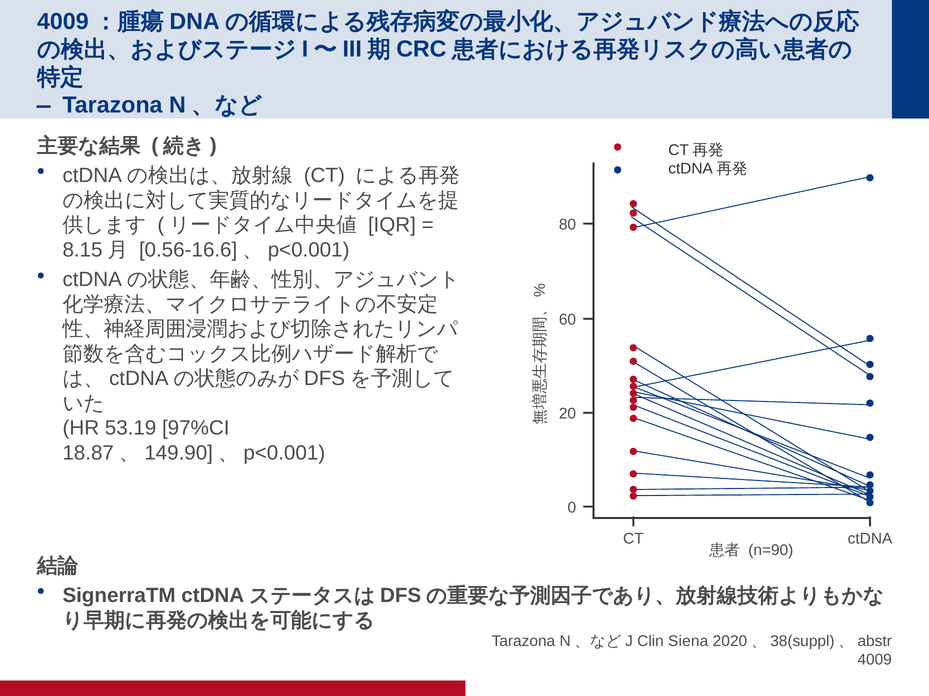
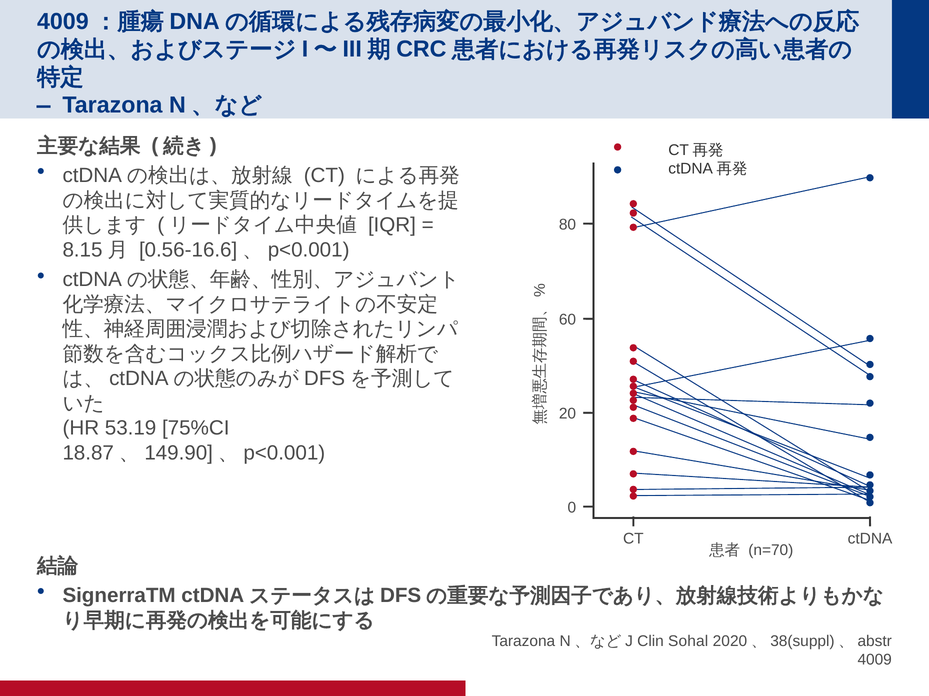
97%CI: 97%CI -> 75%CI (196, 429)
n=90: n=90 -> n=70 (771, 551)
Siena: Siena -> Sohal (688, 642)
